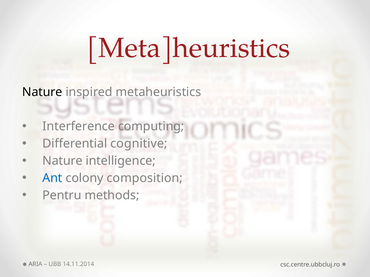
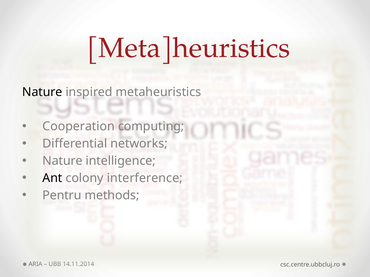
Interference: Interference -> Cooperation (79, 127)
cognitive: cognitive -> networks (139, 144)
Ant colour: blue -> black (52, 178)
composition: composition -> interference (145, 178)
